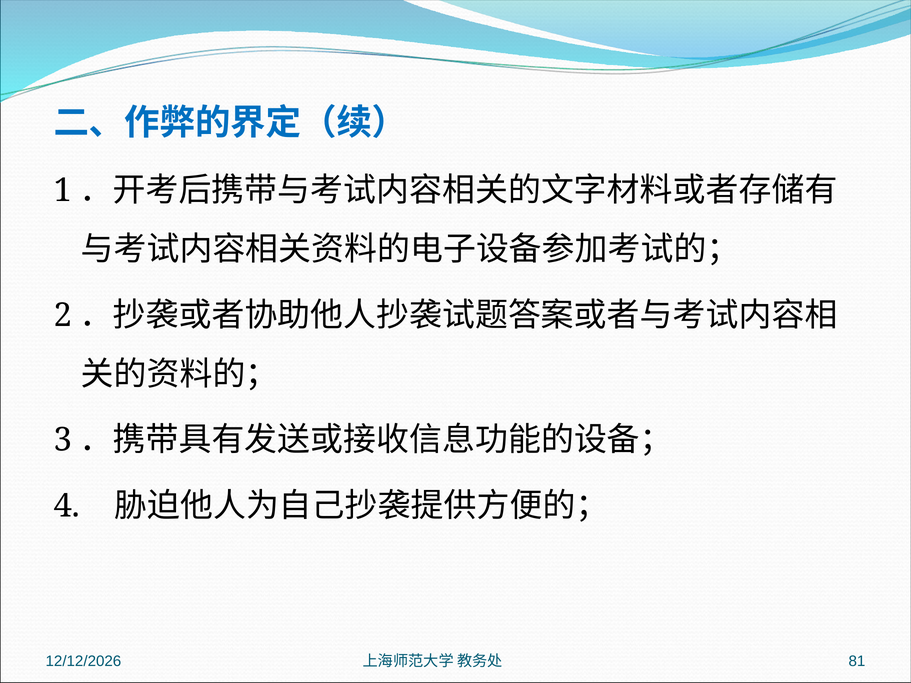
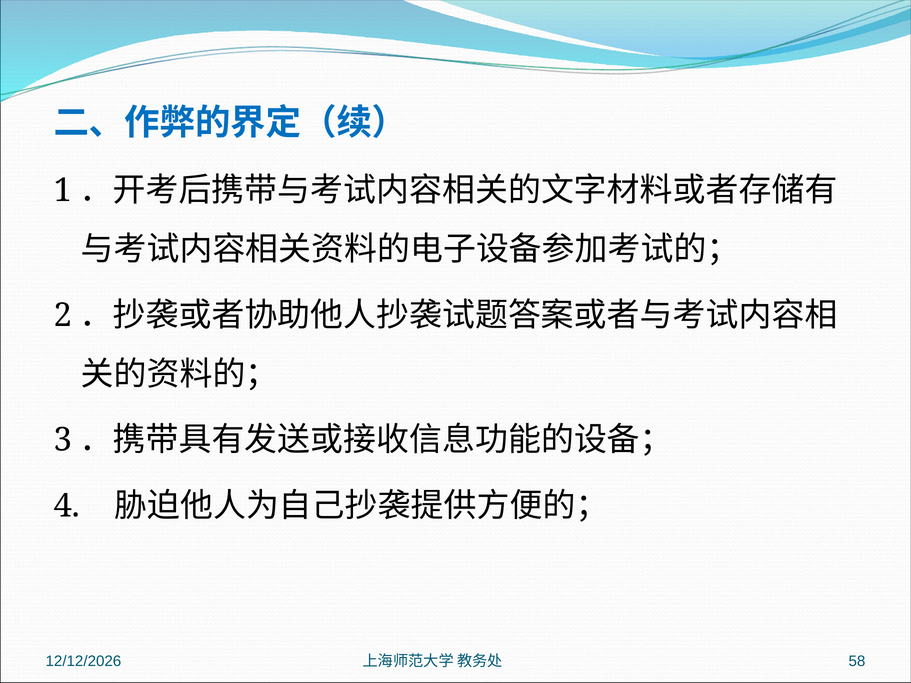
81: 81 -> 58 (857, 662)
